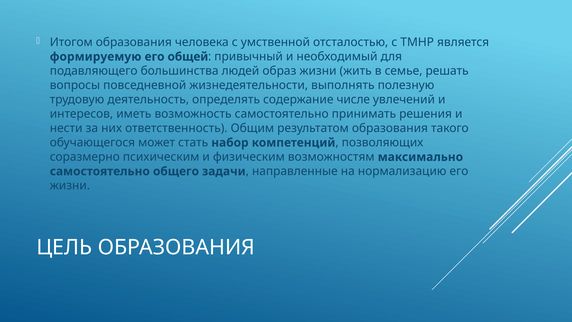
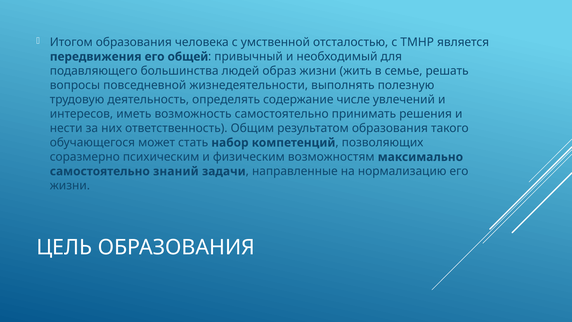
формируемую: формируемую -> передвижения (96, 57)
общего: общего -> знаний (176, 171)
